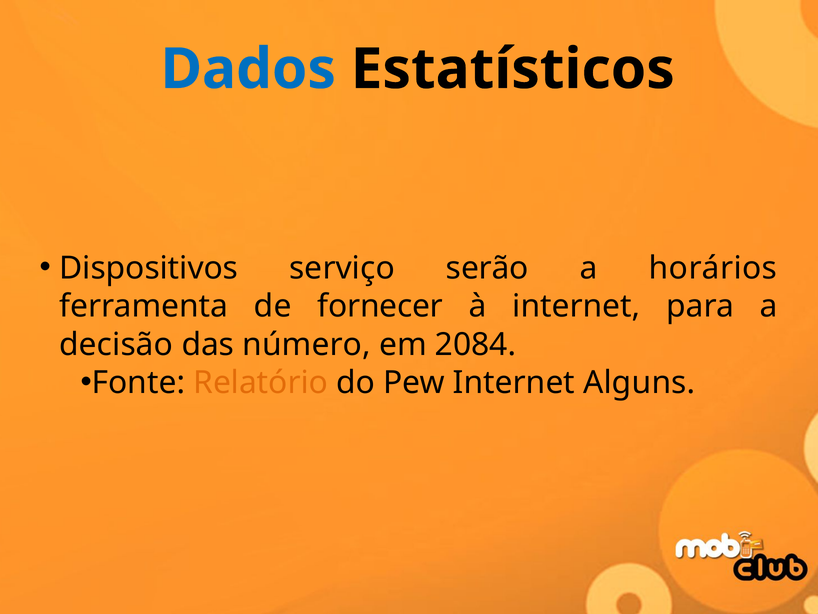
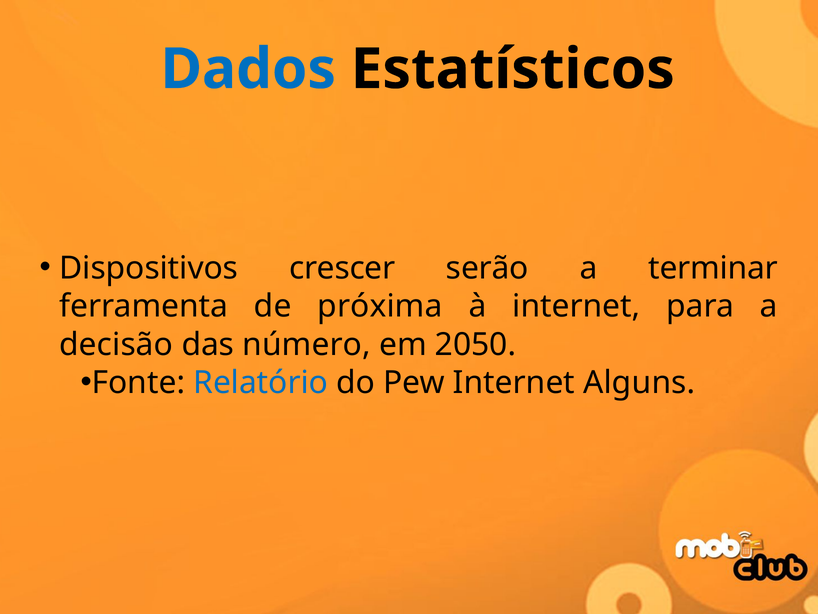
serviço: serviço -> crescer (342, 268)
horários: horários -> terminar (713, 268)
fornecer: fornecer -> próxima (380, 306)
2084: 2084 -> 2050 (476, 344)
Relatório colour: orange -> blue (261, 382)
